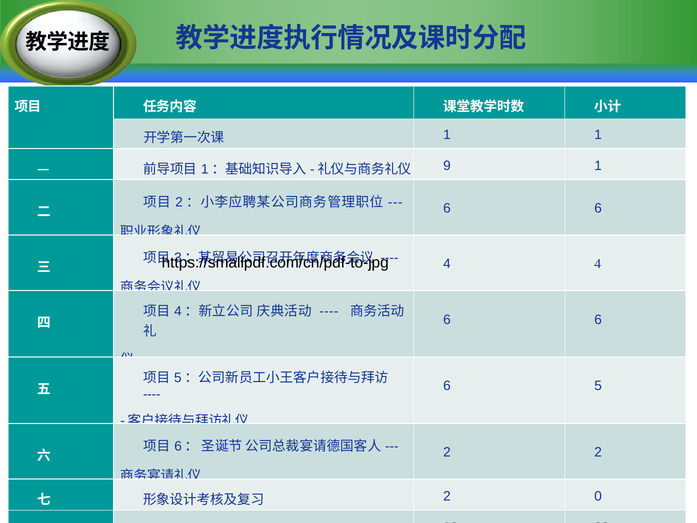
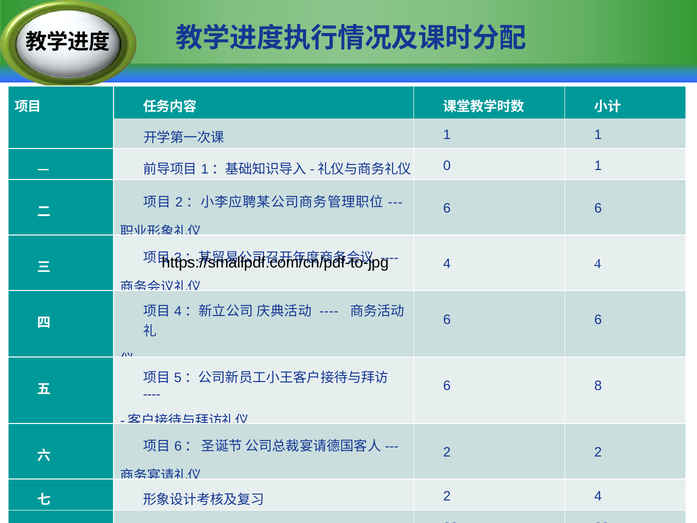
9: 9 -> 0 (447, 166)
5: 5 -> 8 (598, 386)
2 0: 0 -> 4 (598, 496)
